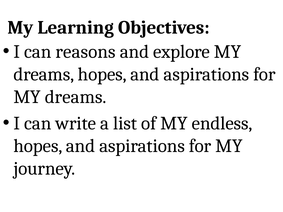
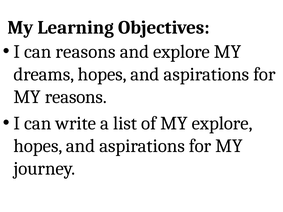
dreams: dreams -> reasons (76, 97)
MY endless: endless -> explore (222, 123)
